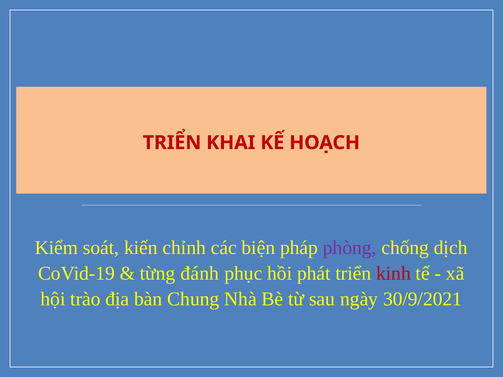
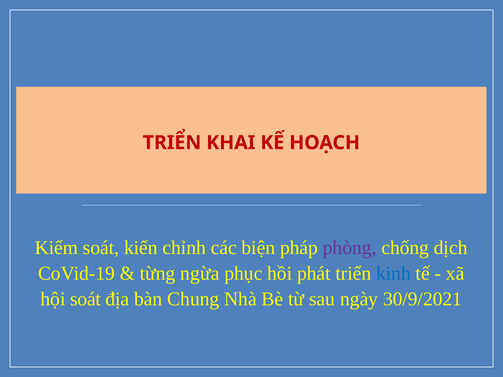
đánh: đánh -> ngừa (200, 274)
kinh colour: red -> blue (393, 274)
hội trào: trào -> soát (86, 299)
